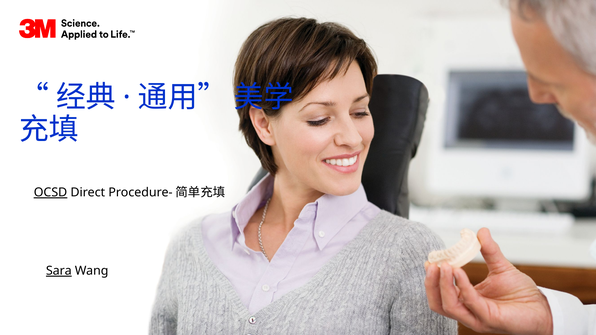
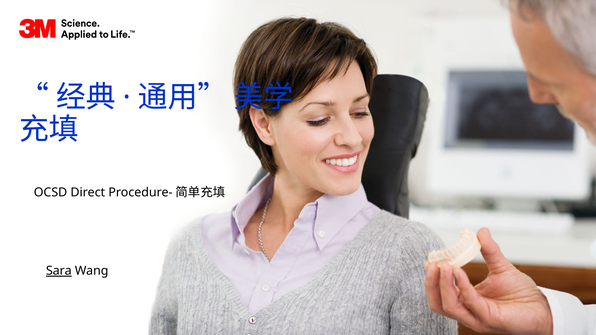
OCSD underline: present -> none (51, 193)
